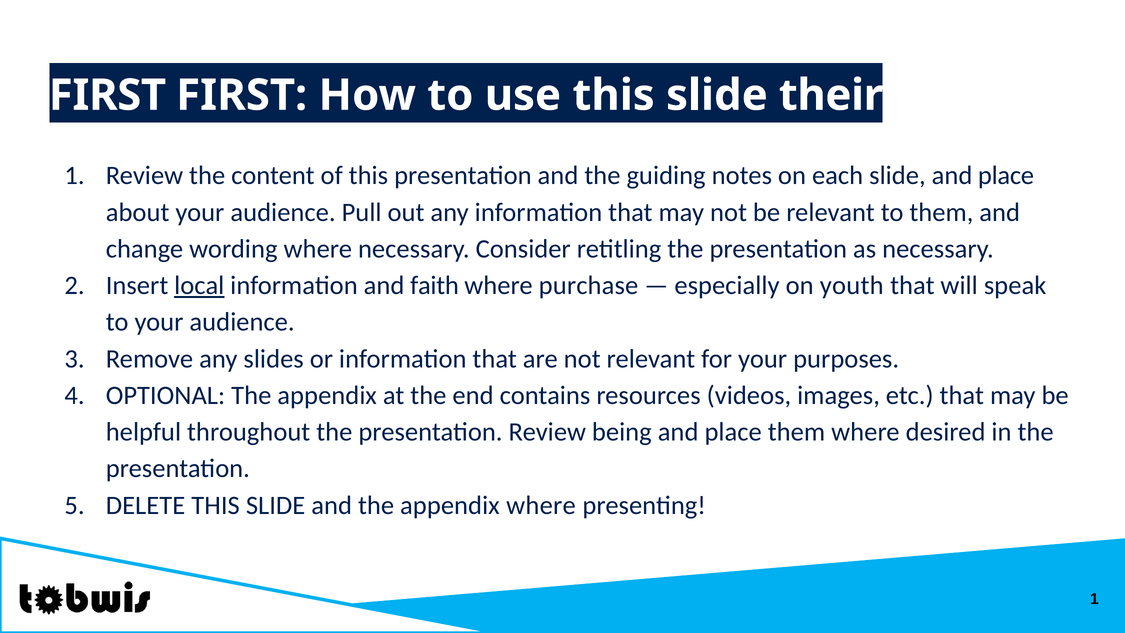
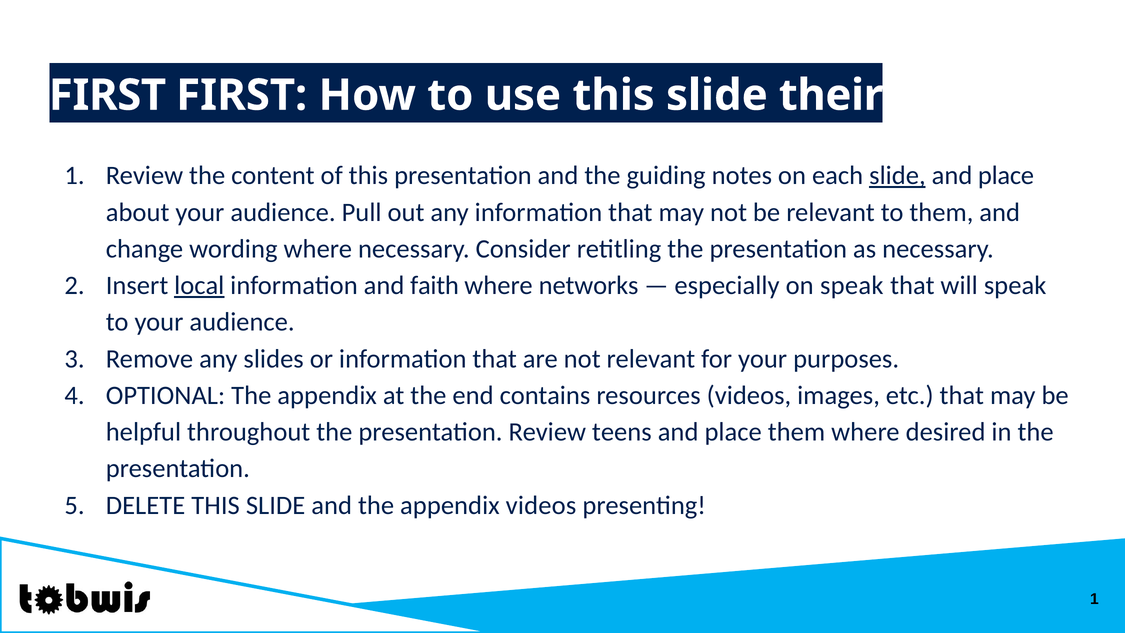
slide underline: none -> present (897, 176)
purchase: purchase -> networks (589, 285)
on youth: youth -> speak (852, 285)
being: being -> teens (622, 432)
appendix where: where -> videos (541, 505)
